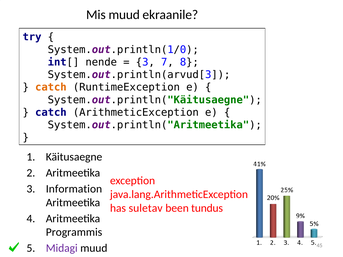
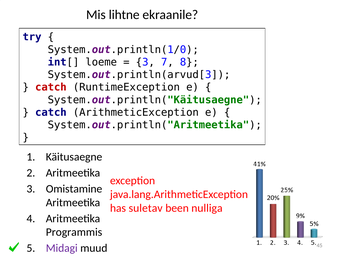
Mis muud: muud -> lihtne (124, 15)
nende: nende -> loeme (101, 62)
catch colour: orange -> red (51, 87)
Information: Information -> Omistamine (74, 189)
tundus: tundus -> nulliga (207, 208)
